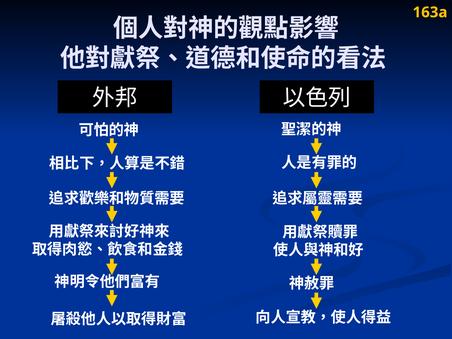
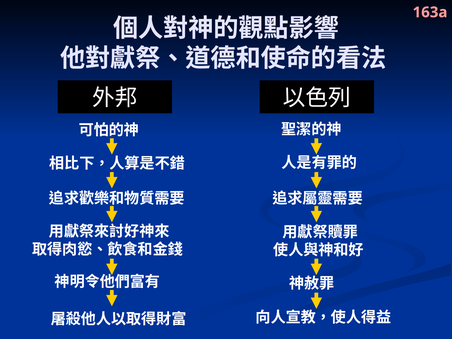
163a colour: yellow -> pink (430, 12)
